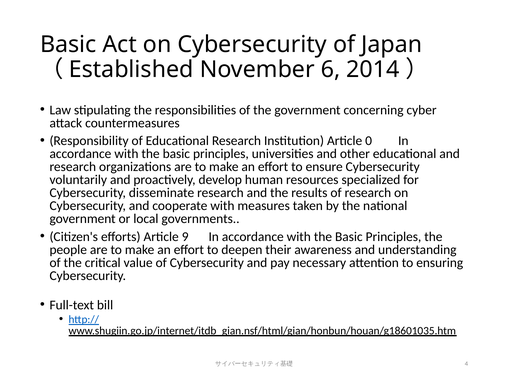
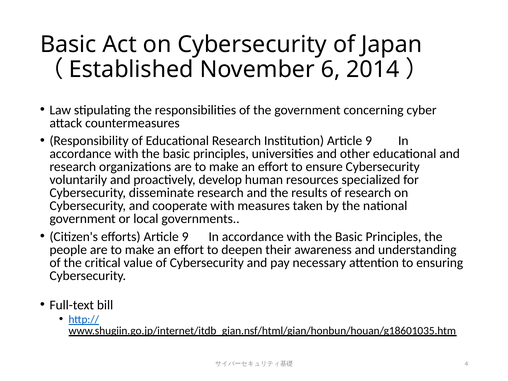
Institution Article 0: 0 -> 9 (369, 141)
